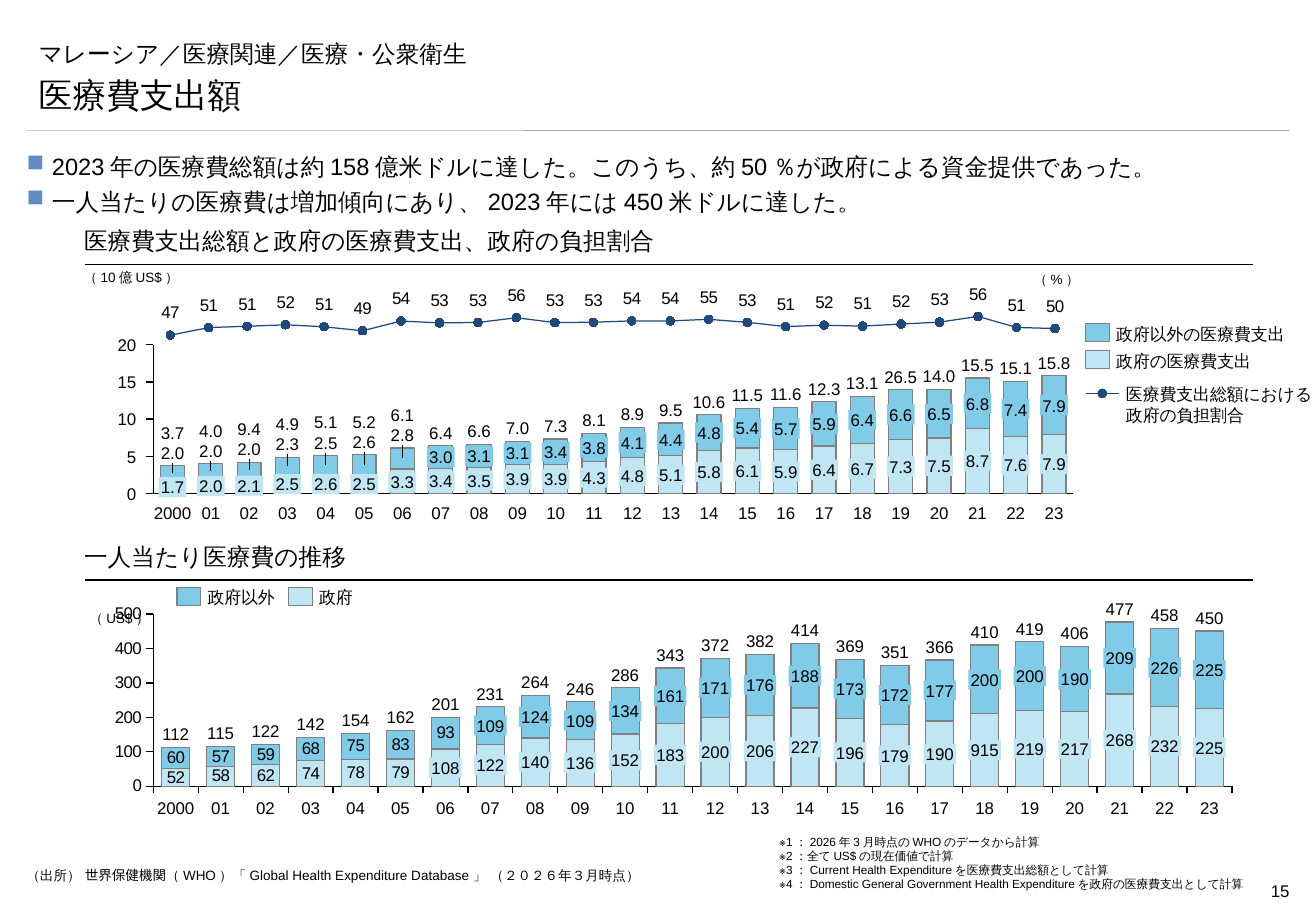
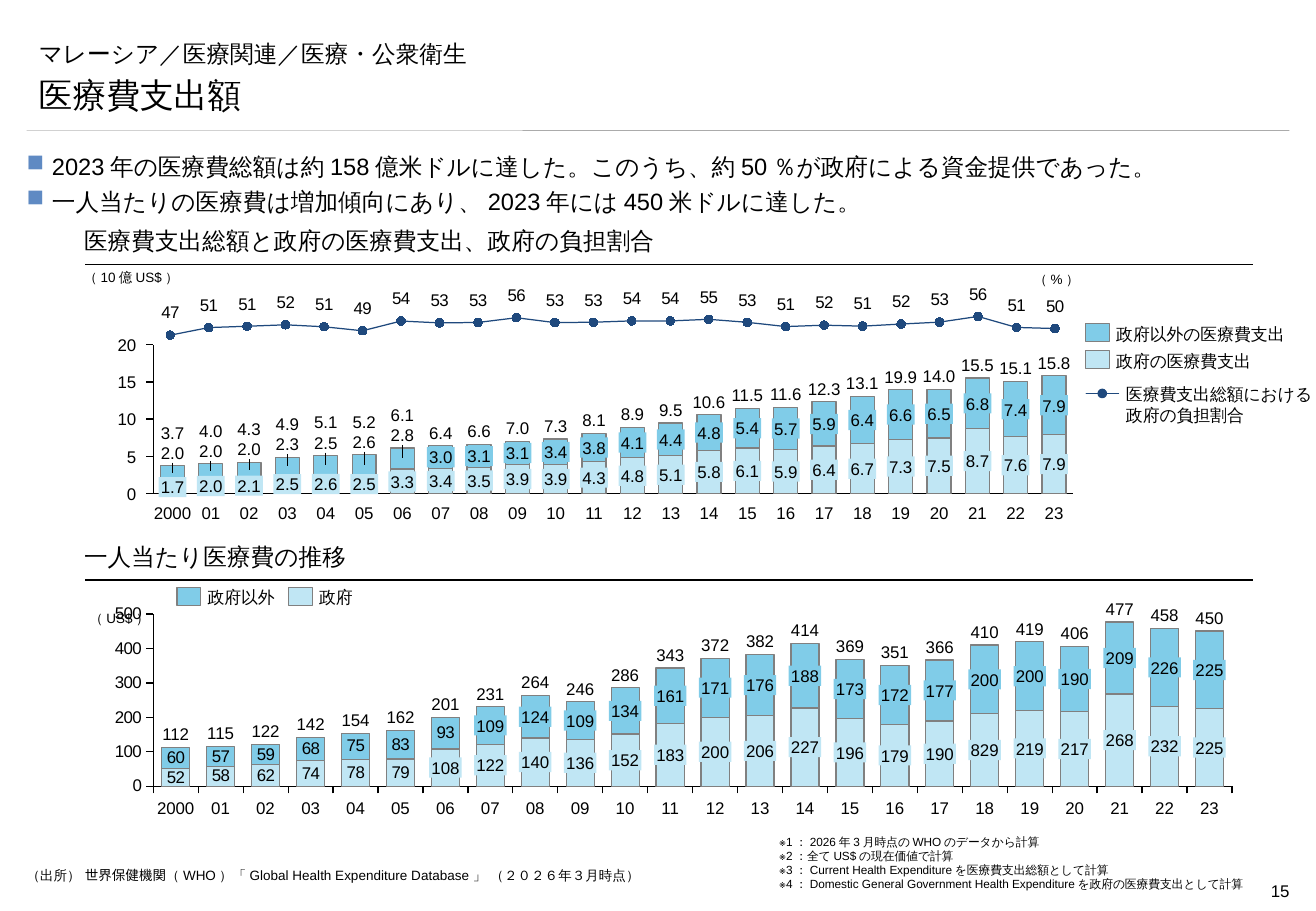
4.0 9.4: 9.4 -> 4.3 (249, 430)
26.5: 26.5 -> 19.9 (901, 378)
915: 915 -> 829 (985, 751)
